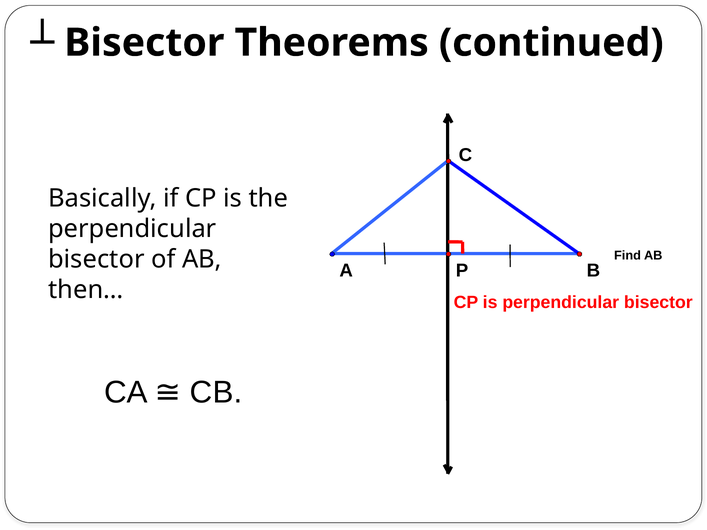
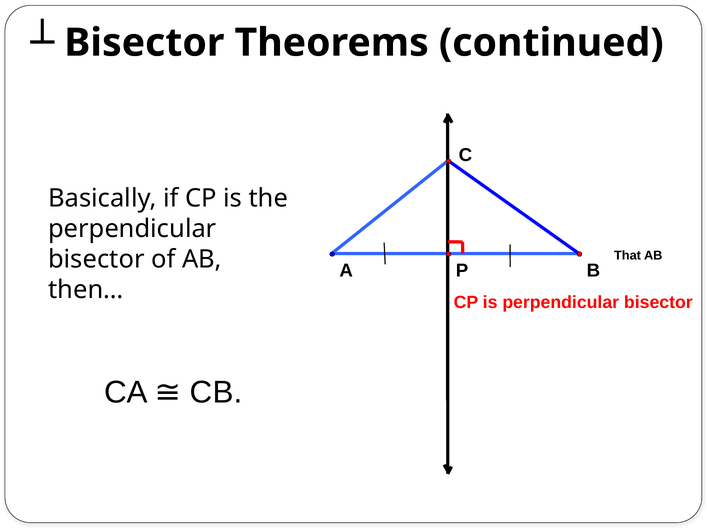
Find: Find -> That (628, 256)
